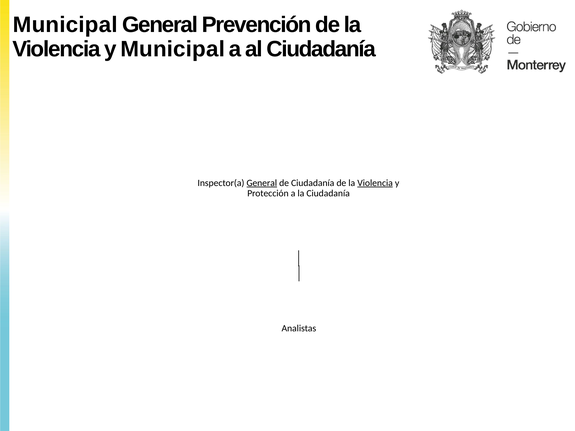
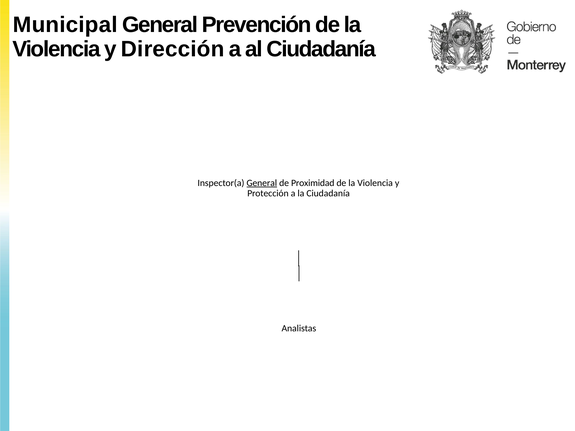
y Municipal: Municipal -> Dirección (173, 49)
de Ciudadanía: Ciudadanía -> Proximidad (313, 183)
Violencia underline: present -> none (375, 183)
